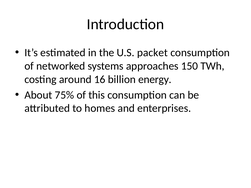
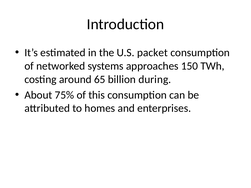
16: 16 -> 65 (100, 79)
energy: energy -> during (155, 79)
